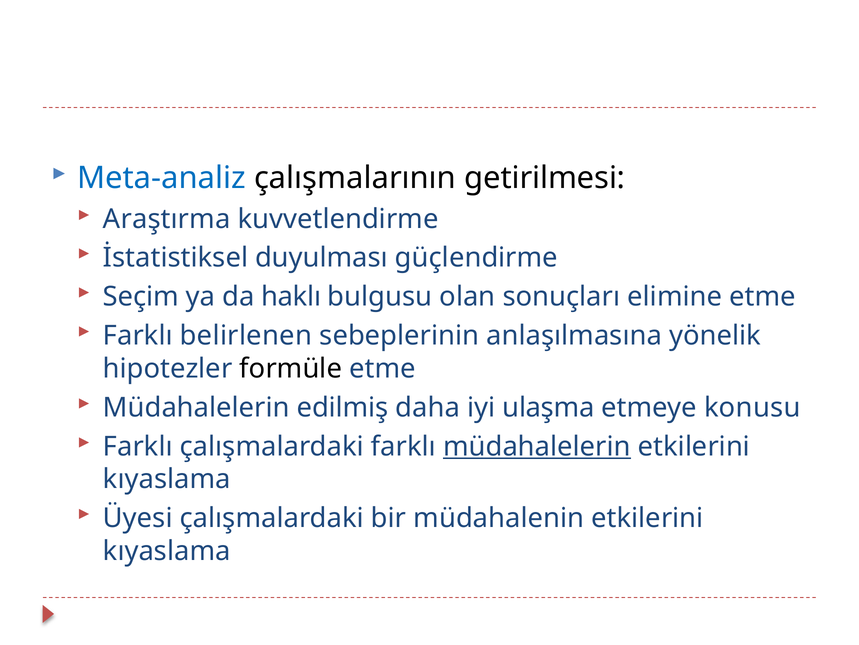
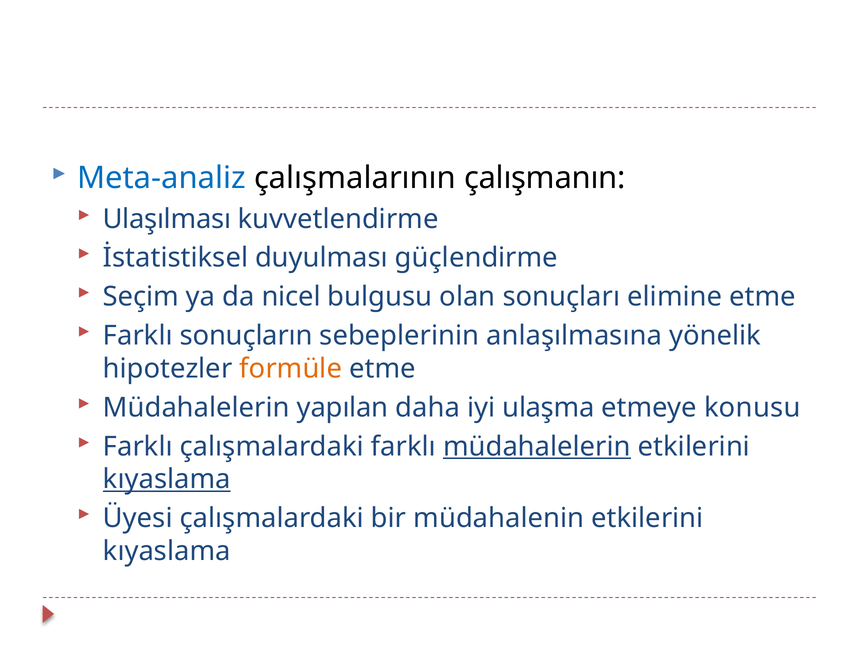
getirilmesi: getirilmesi -> çalışmanın (545, 178)
Araştırma: Araştırma -> Ulaşılması (167, 219)
haklı: haklı -> nicel (291, 296)
belirlenen: belirlenen -> sonuçların (246, 335)
formüle colour: black -> orange (291, 368)
edilmiş: edilmiş -> yapılan (343, 407)
kıyaslama underline: none -> present (167, 479)
